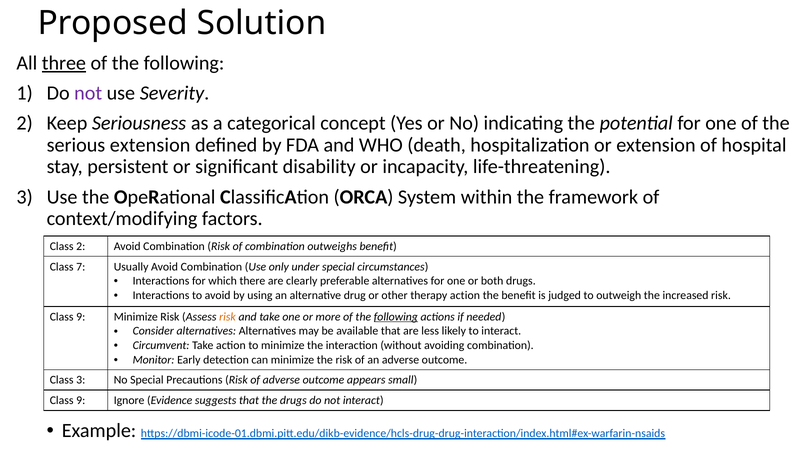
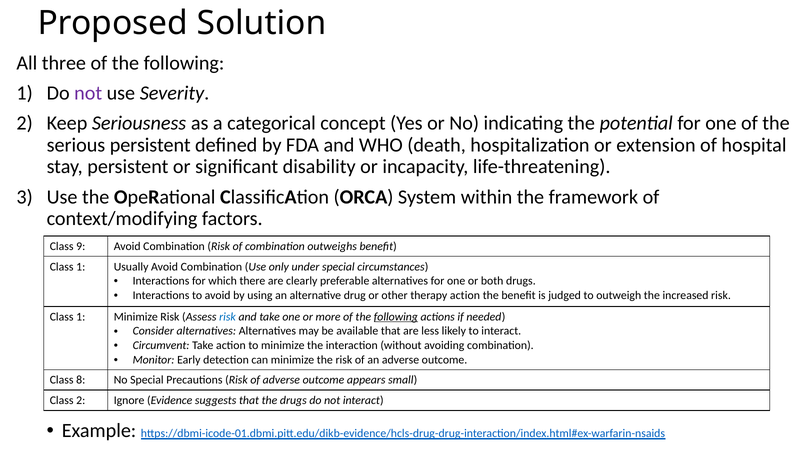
three underline: present -> none (64, 63)
serious extension: extension -> persistent (150, 145)
Class 2: 2 -> 9 (81, 247)
7: 7 -> 1 (81, 267)
9: 9 -> 1 (81, 317)
risk colour: orange -> blue (228, 317)
Class 3: 3 -> 8 (81, 380)
9: 9 -> 2 (81, 401)
